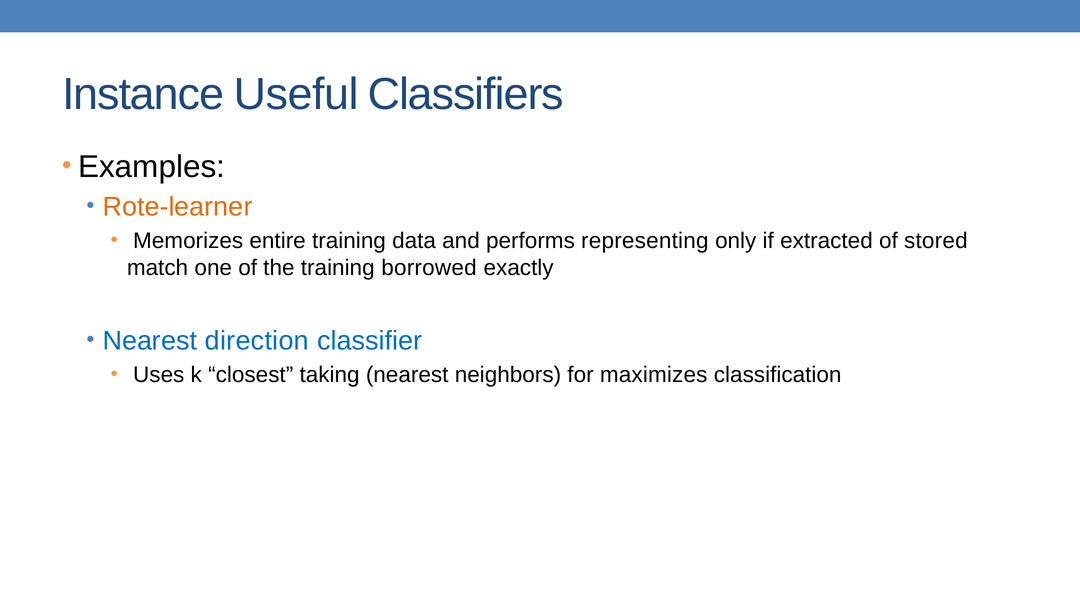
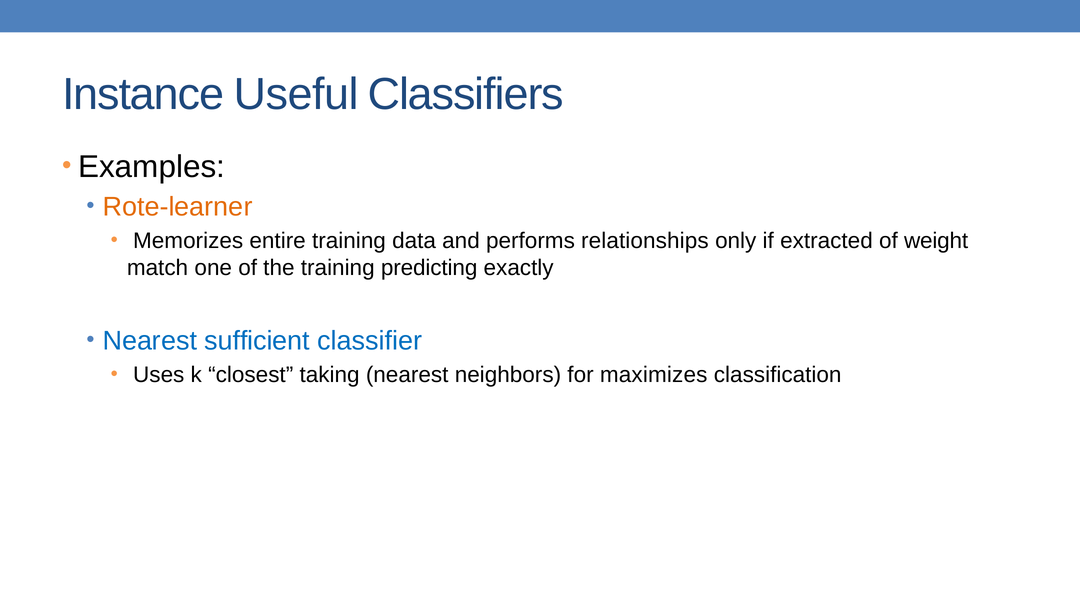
representing: representing -> relationships (645, 241)
stored: stored -> weight (936, 241)
borrowed: borrowed -> predicting (429, 268)
direction: direction -> sufficient (257, 341)
